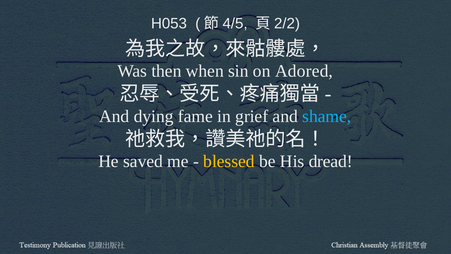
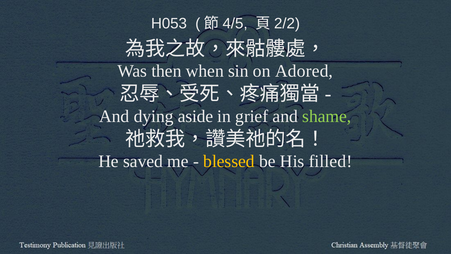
fame: fame -> aside (196, 116)
shame colour: light blue -> light green (327, 116)
dread: dread -> filled (330, 161)
